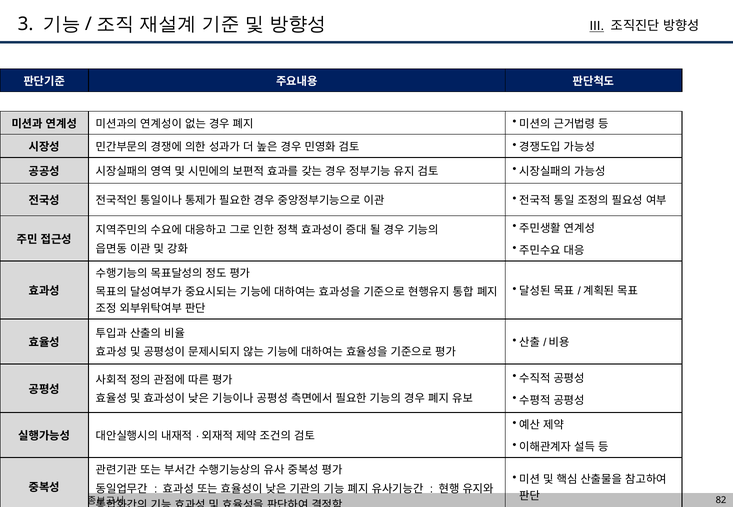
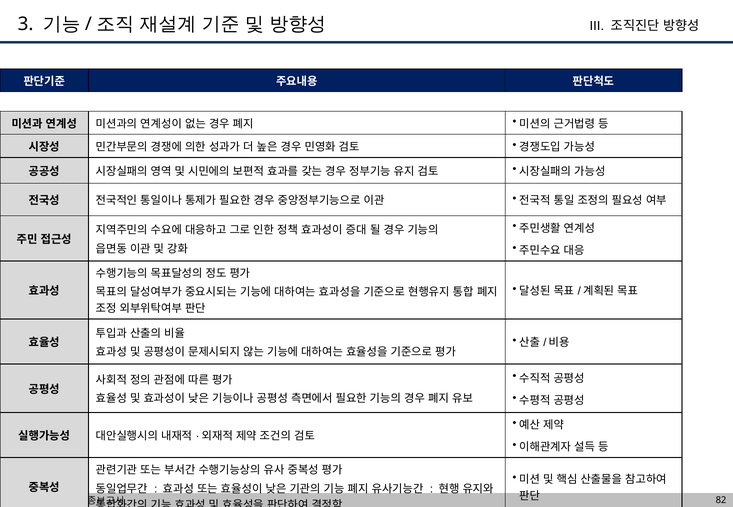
III underline: present -> none (597, 26)
